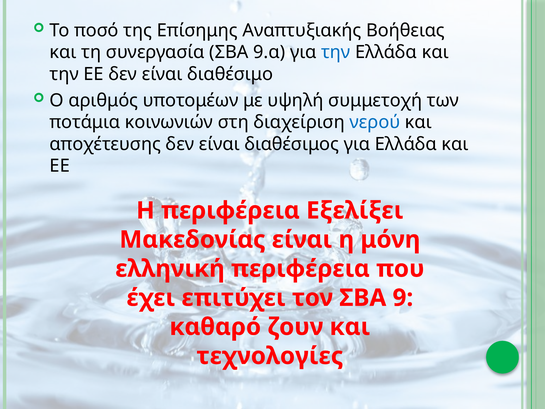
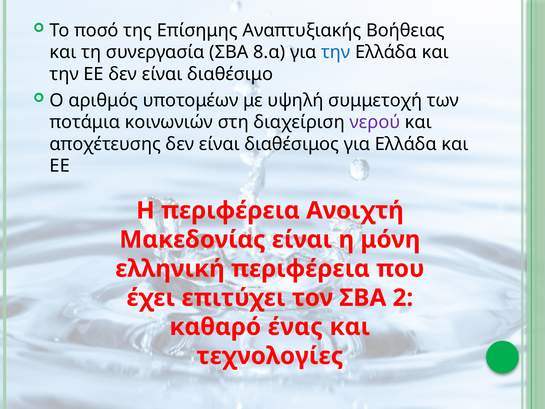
9.α: 9.α -> 8.α (269, 52)
νερού colour: blue -> purple (375, 122)
Εξελίξει: Εξελίξει -> Ανοιχτή (355, 210)
9: 9 -> 2 (403, 298)
ζουν: ζουν -> ένας (295, 327)
